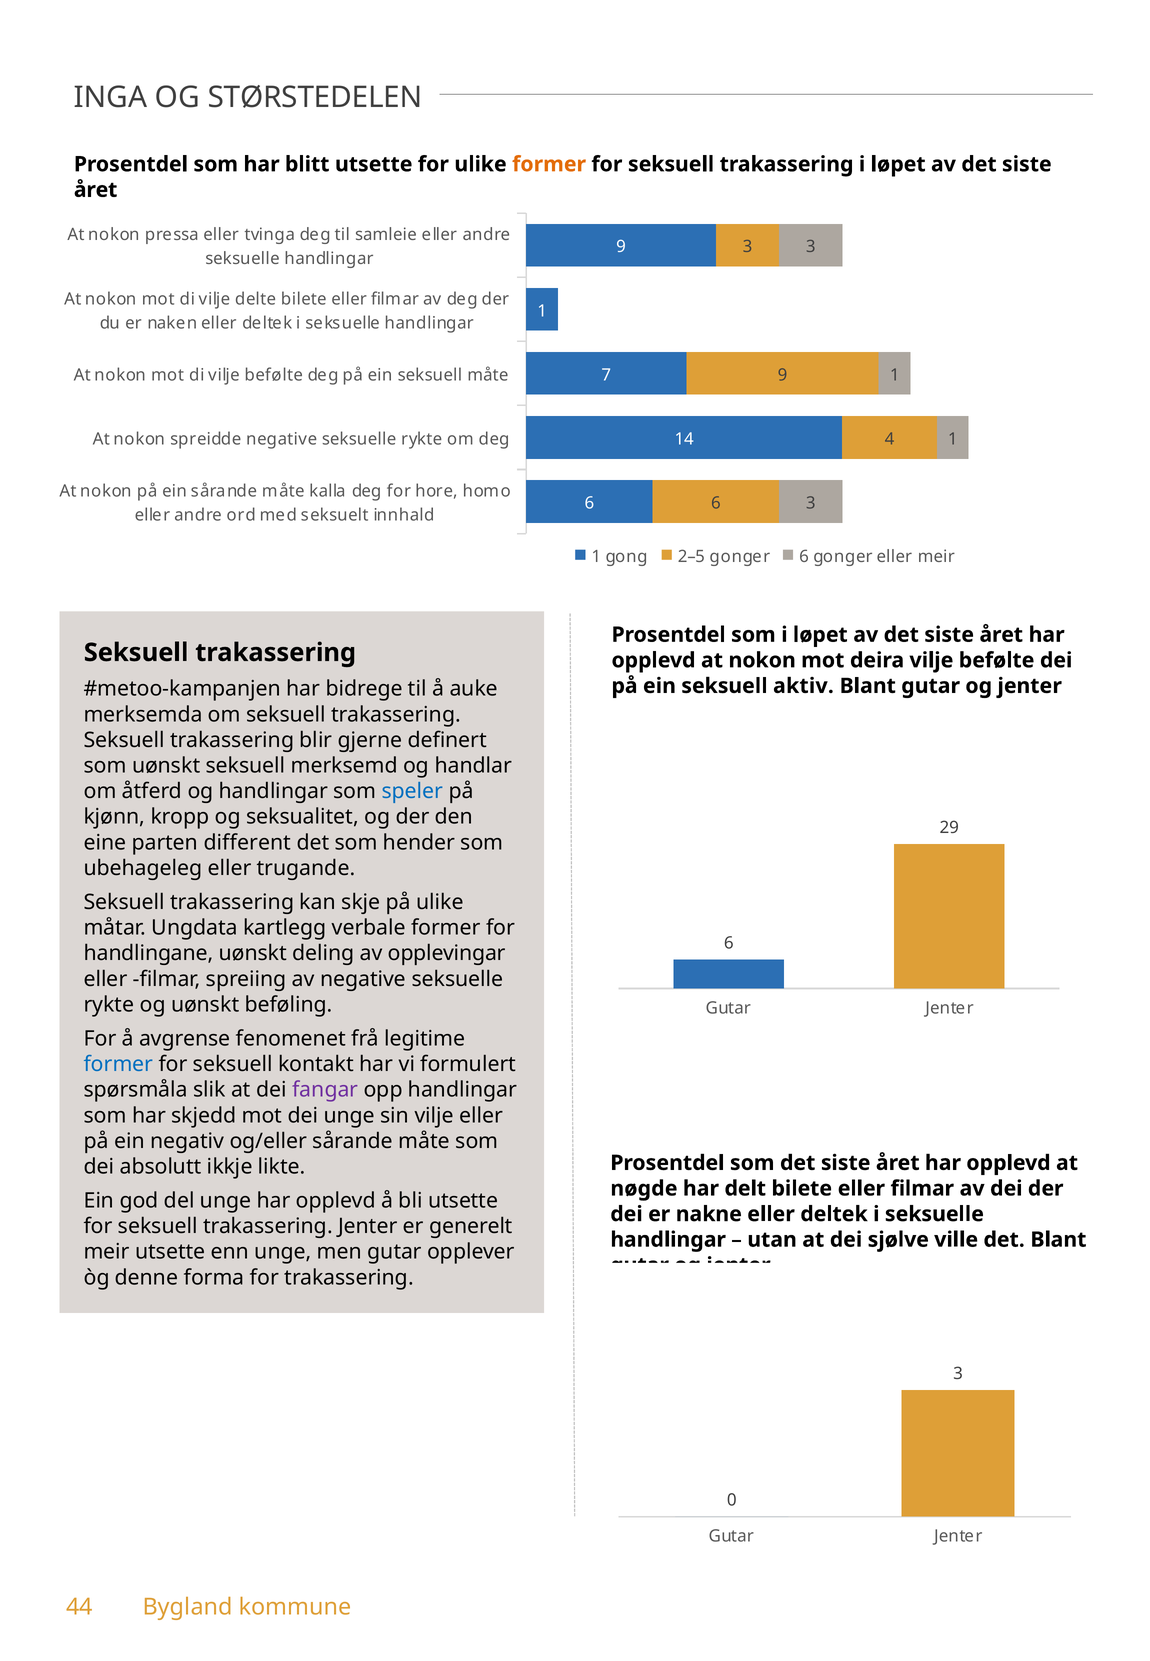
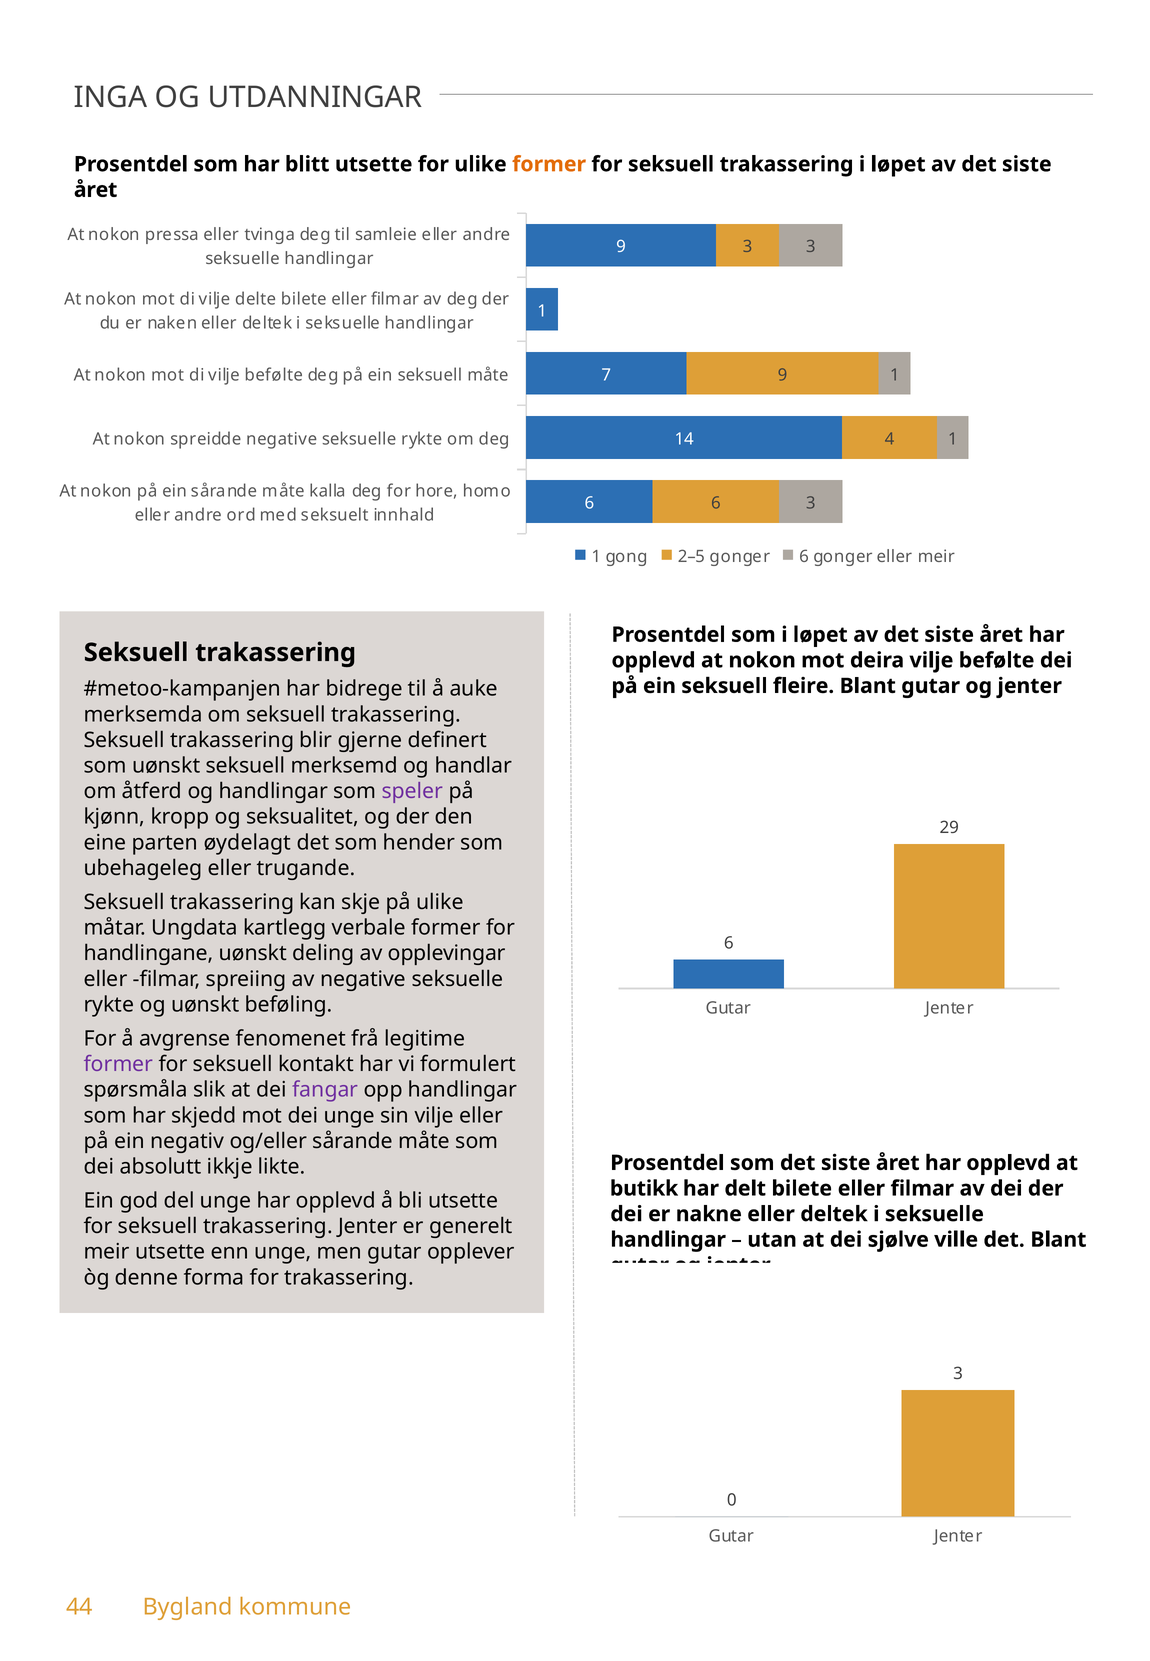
STØRSTEDELEN: STØRSTEDELEN -> UTDANNINGAR (315, 97)
aktiv: aktiv -> fleire (804, 686)
speler colour: blue -> purple (412, 791)
different: different -> øydelagt (247, 843)
former colour: blue -> purple (118, 1064)
nøgde: nøgde -> butikk (644, 1189)
